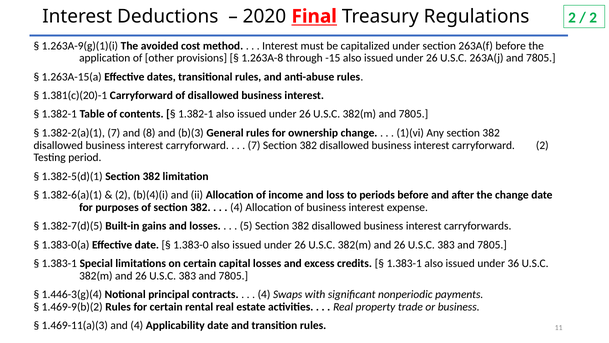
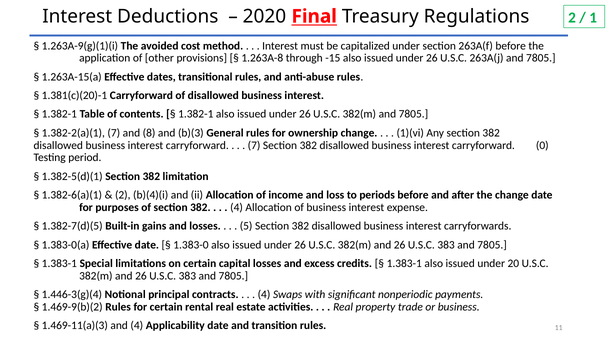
2: 2 -> 1 (593, 17)
carryforward 2: 2 -> 0 (542, 145)
36: 36 -> 20 (513, 263)
